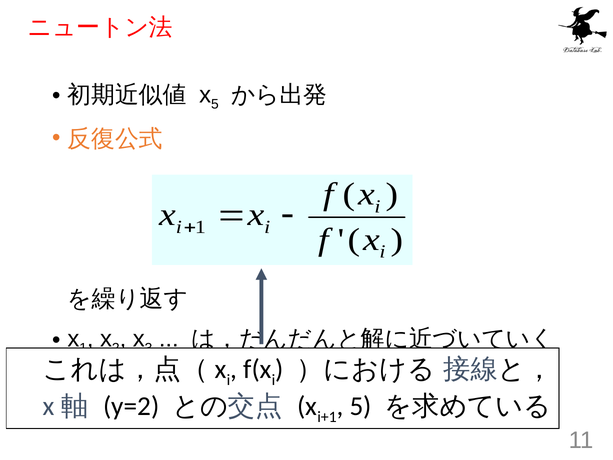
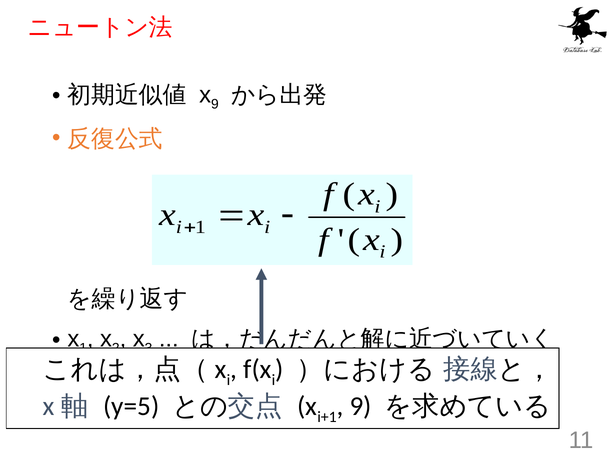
5: 5 -> 9 (215, 104)
y=2: y=2 -> y=5 (131, 406)
5: 5 -> 9 (361, 406)
